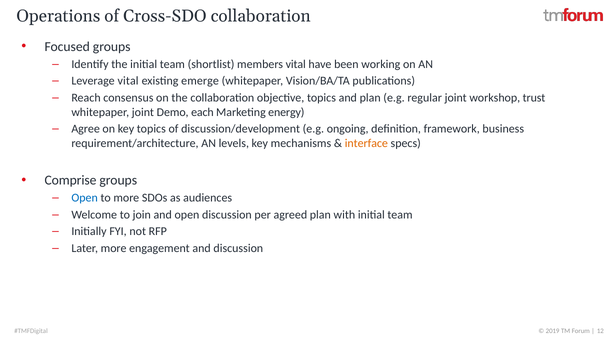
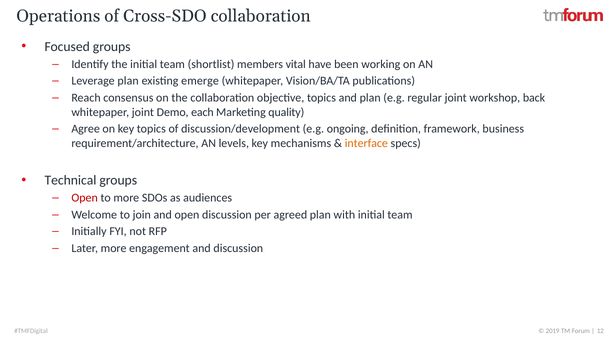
Leverage vital: vital -> plan (128, 81)
trust: trust -> back (534, 98)
energy: energy -> quality (286, 112)
Comprise: Comprise -> Technical (70, 181)
Open colour: blue -> red (85, 198)
